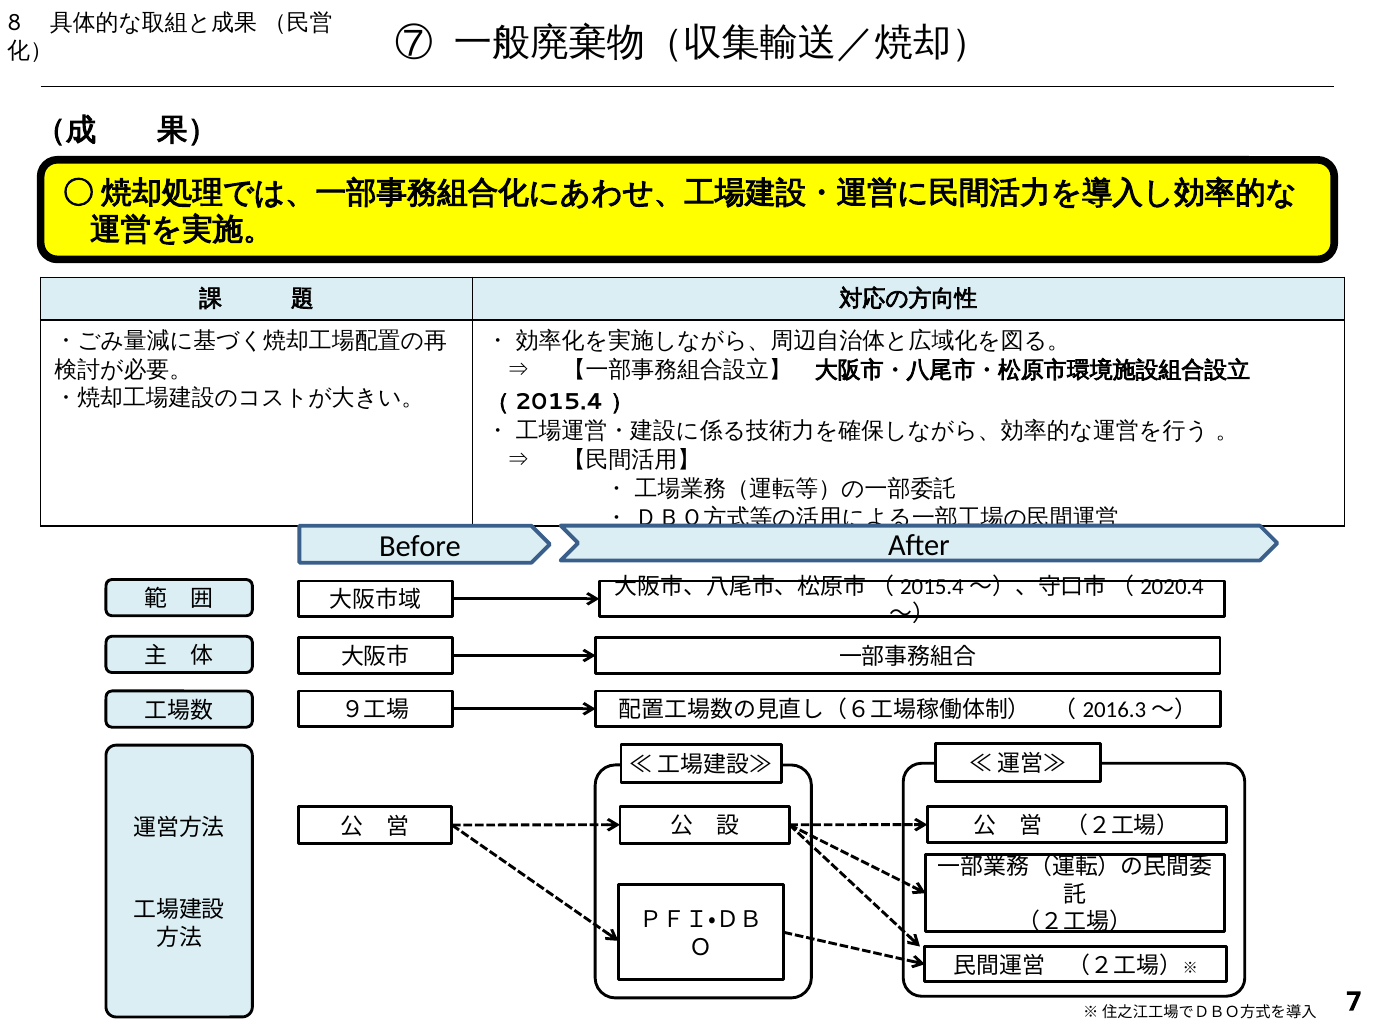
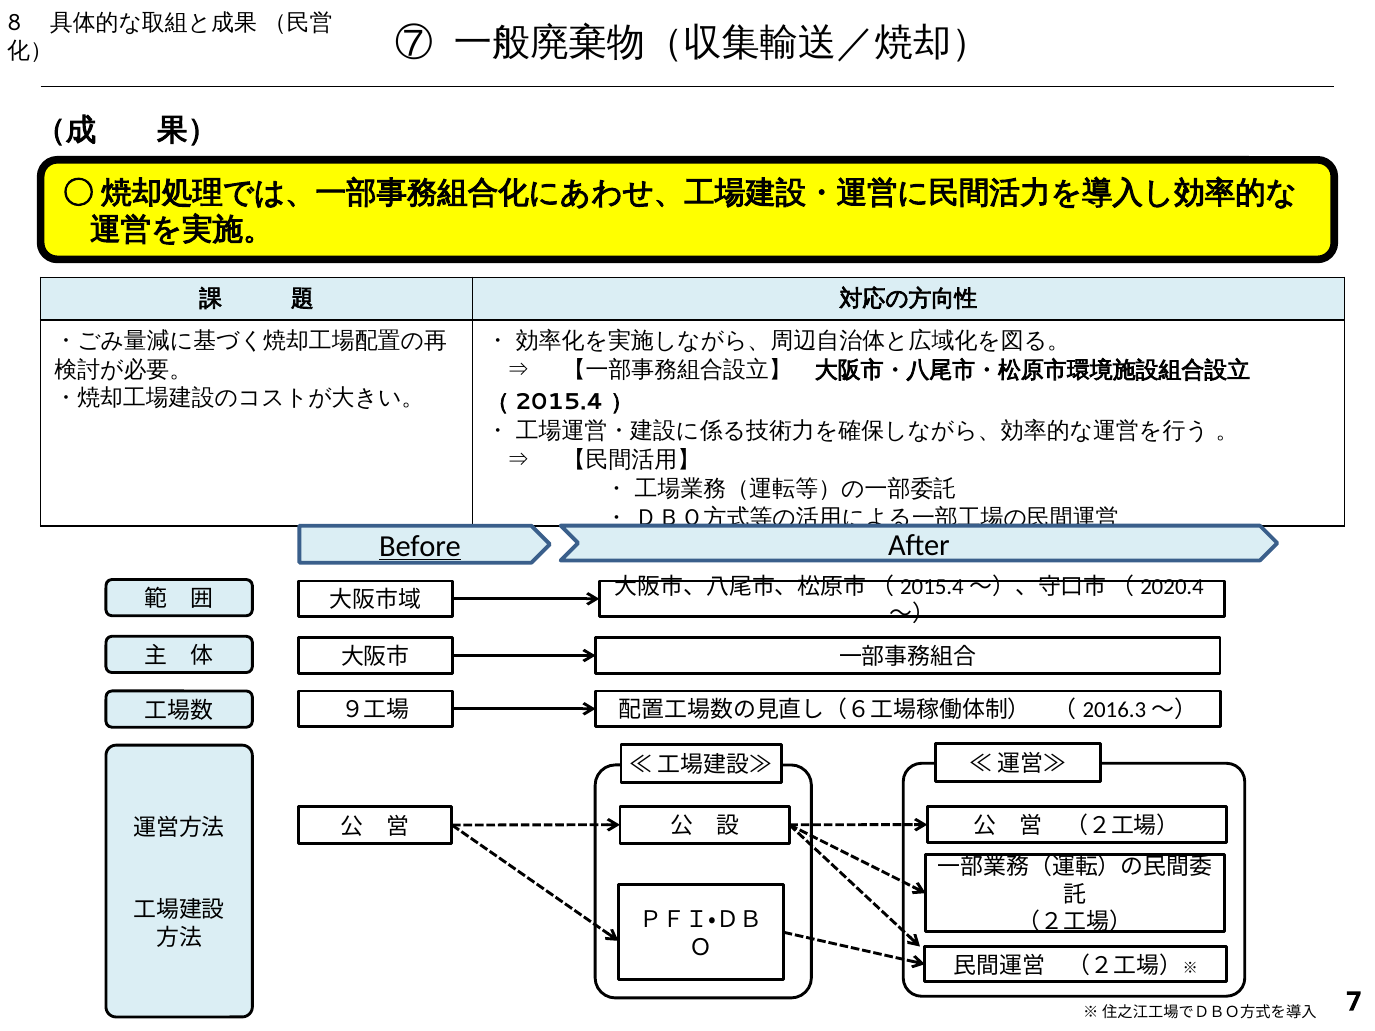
Before underline: none -> present (420, 546)
